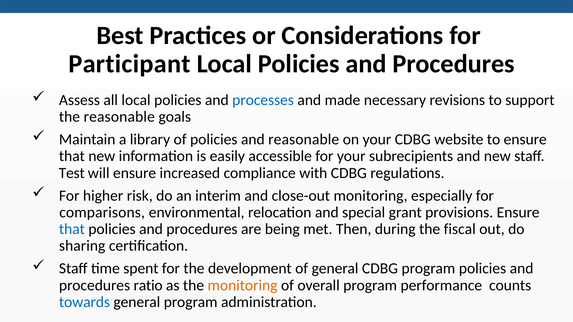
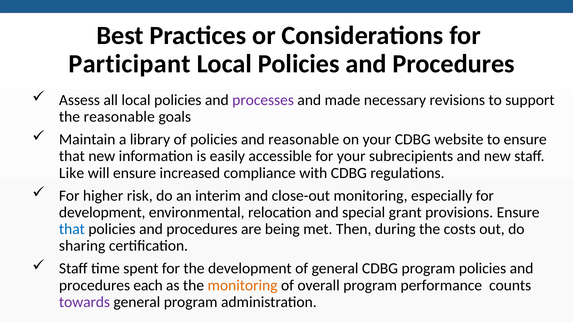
processes colour: blue -> purple (263, 100)
Test: Test -> Like (72, 173)
comparisons: comparisons -> development (102, 213)
fiscal: fiscal -> costs (460, 229)
ratio: ratio -> each (148, 286)
towards colour: blue -> purple (85, 302)
